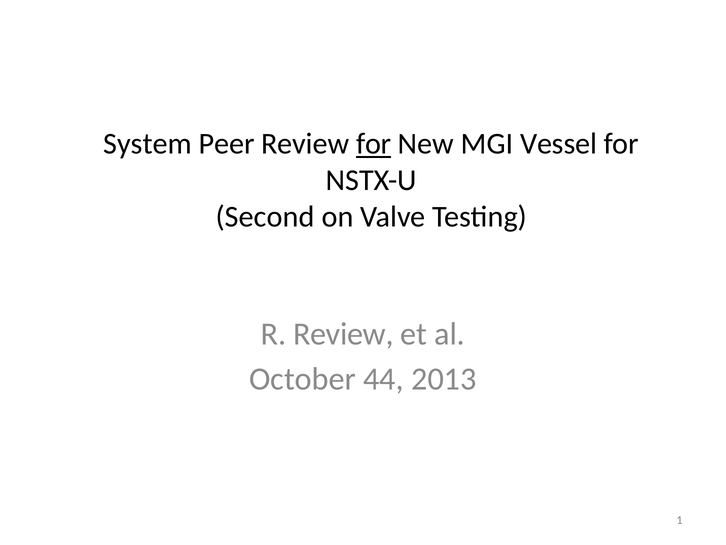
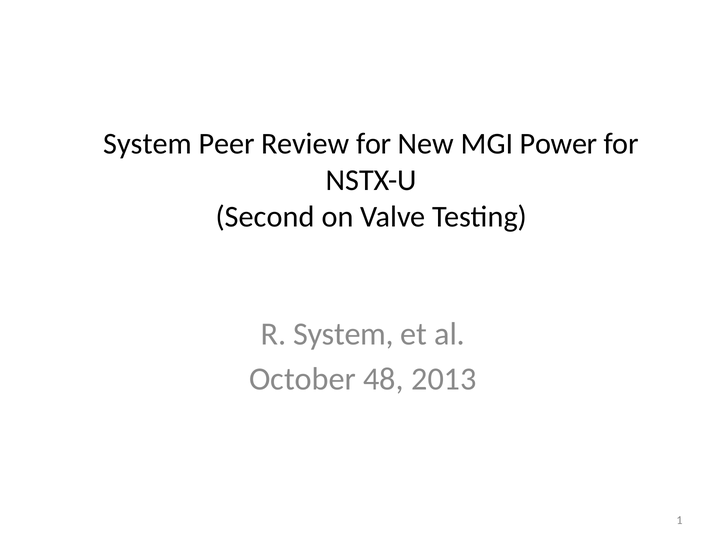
for underline: present -> none (374, 144)
Vessel: Vessel -> Power (559, 144)
R Review: Review -> System (343, 334)
44: 44 -> 48 (383, 379)
